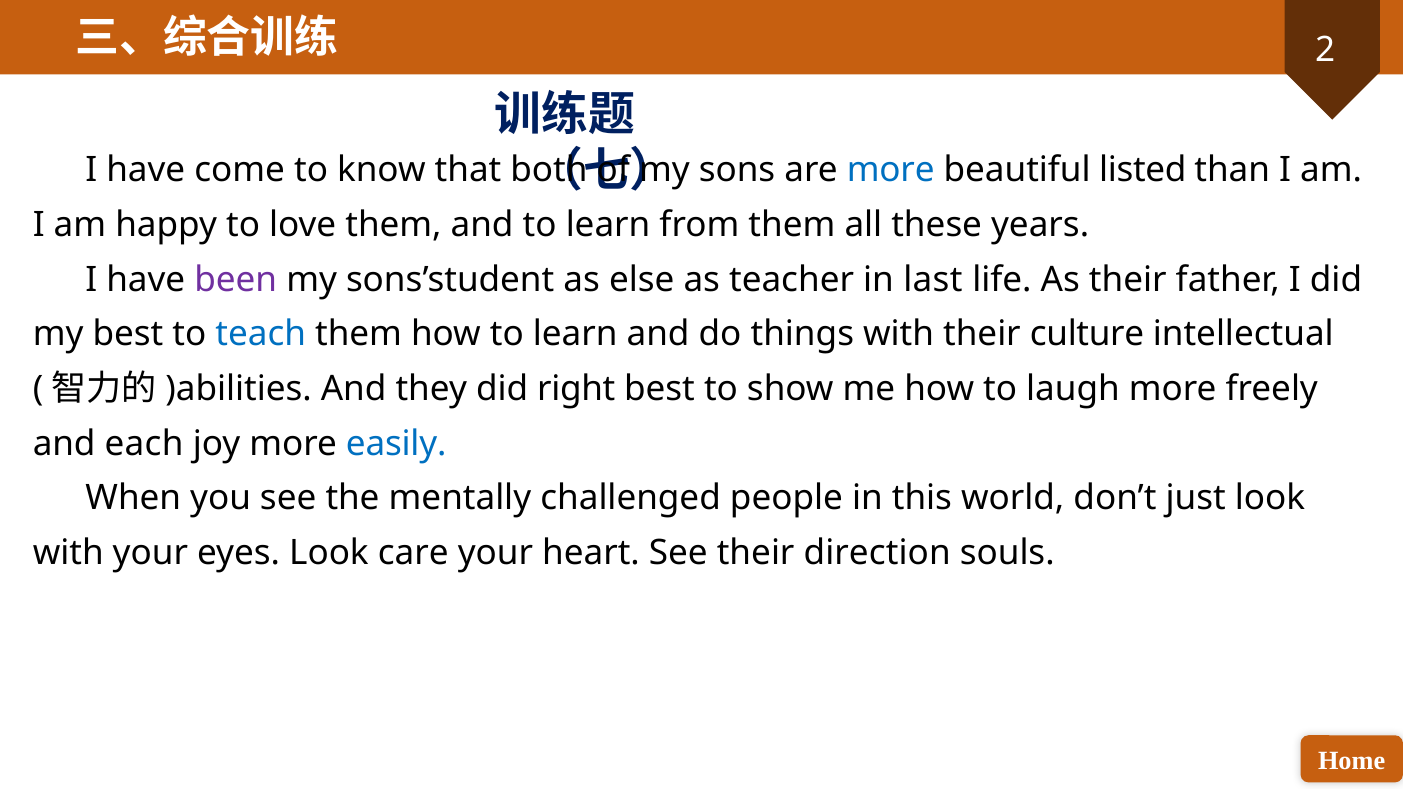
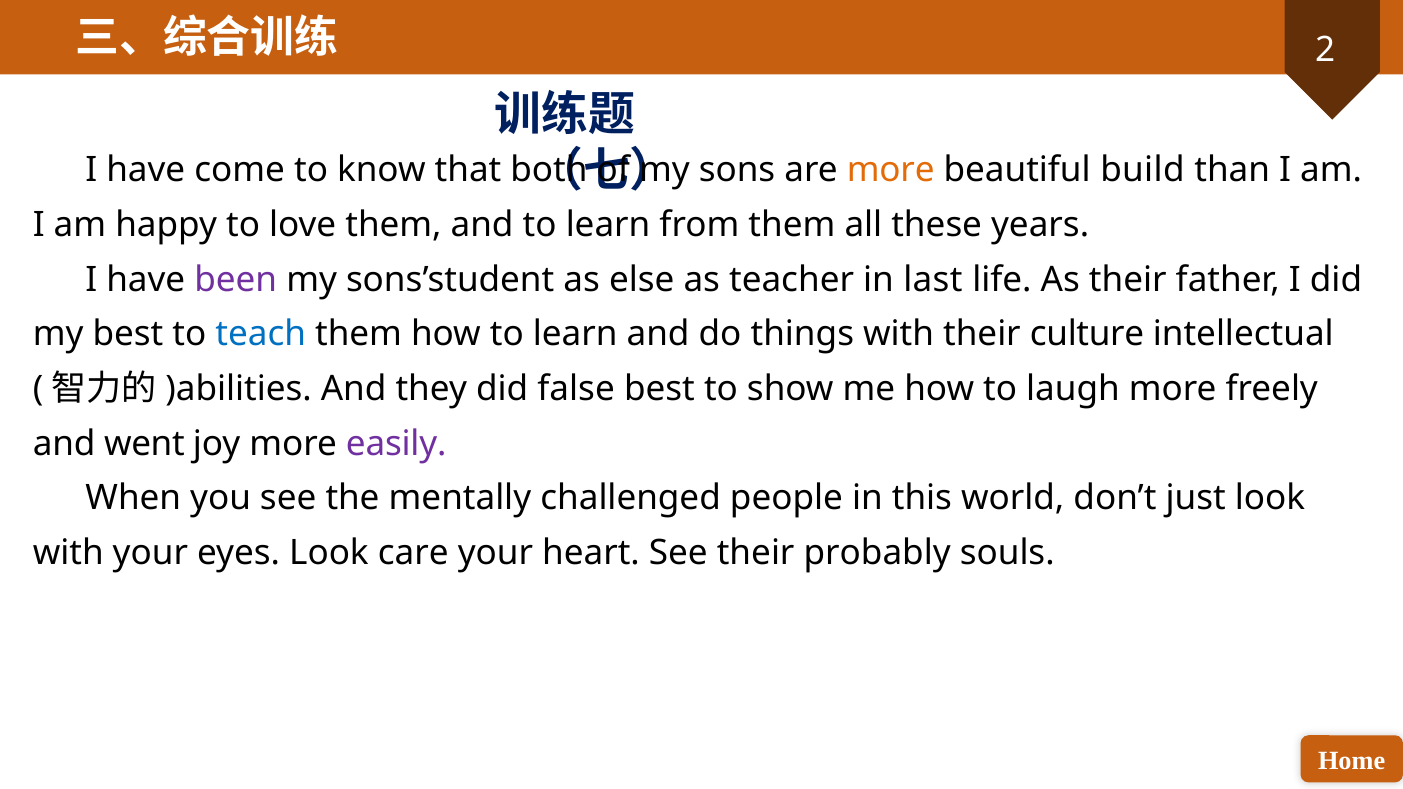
more colour: blue -> orange (891, 170)
listed: listed -> build (1142, 170)
right: right -> false (576, 389)
each: each -> went (144, 444)
easily colour: blue -> purple (396, 444)
direction: direction -> probably (877, 553)
